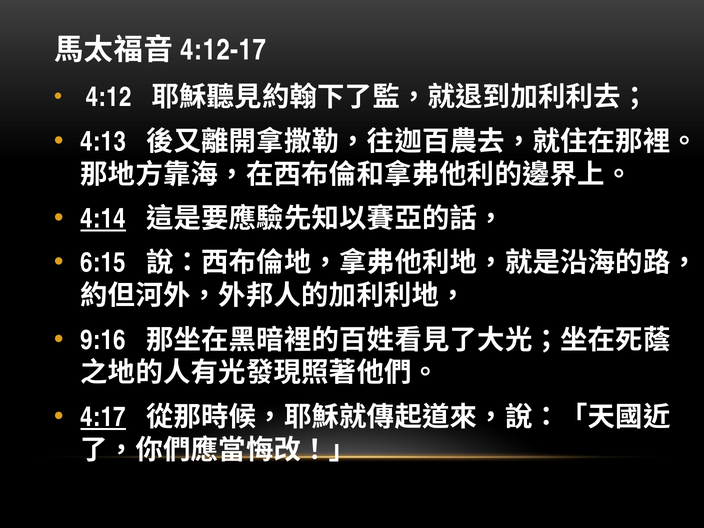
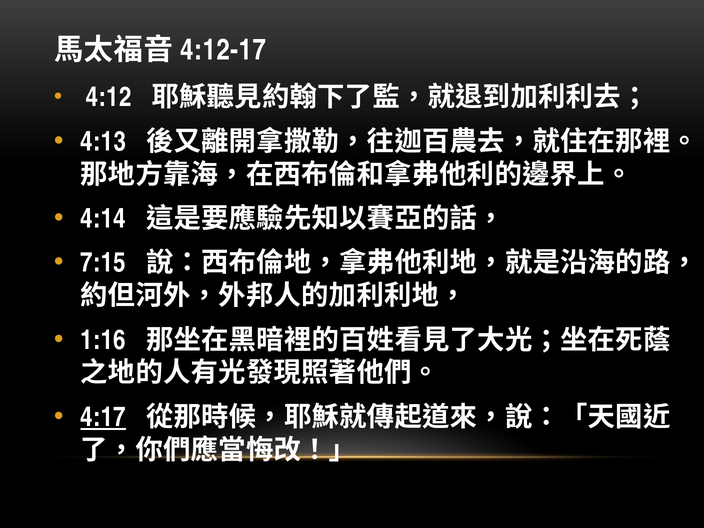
4:14 underline: present -> none (103, 219)
6:15: 6:15 -> 7:15 (103, 263)
9:16: 9:16 -> 1:16 (103, 340)
